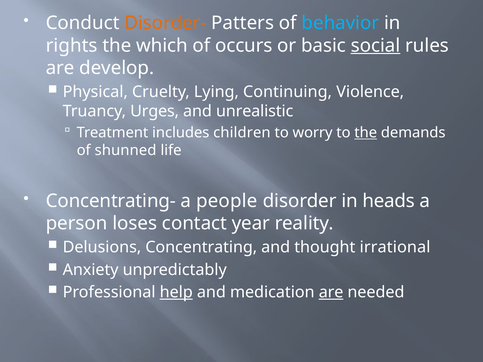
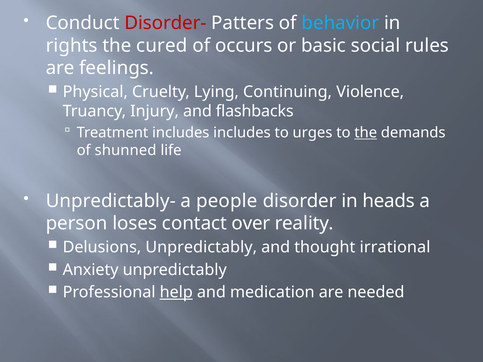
Disorder- colour: orange -> red (165, 23)
which: which -> cured (162, 46)
social underline: present -> none (376, 46)
develop: develop -> feelings (117, 68)
Urges: Urges -> Injury (155, 111)
unrealistic: unrealistic -> flashbacks (255, 111)
includes children: children -> includes (242, 133)
worry: worry -> urges (312, 133)
Concentrating-: Concentrating- -> Unpredictably- (111, 201)
year: year -> over (251, 224)
Delusions Concentrating: Concentrating -> Unpredictably (201, 247)
are underline: present -> none (331, 293)
